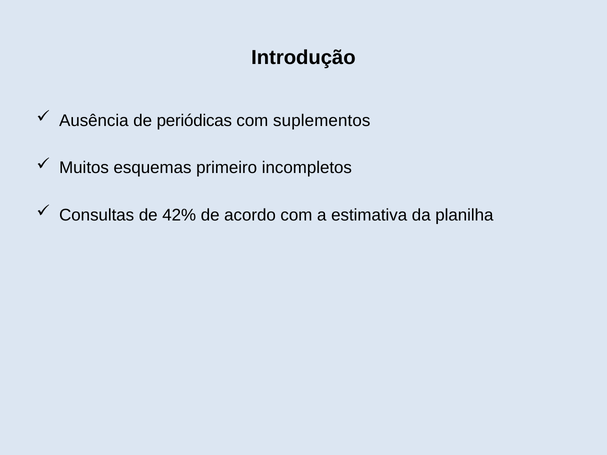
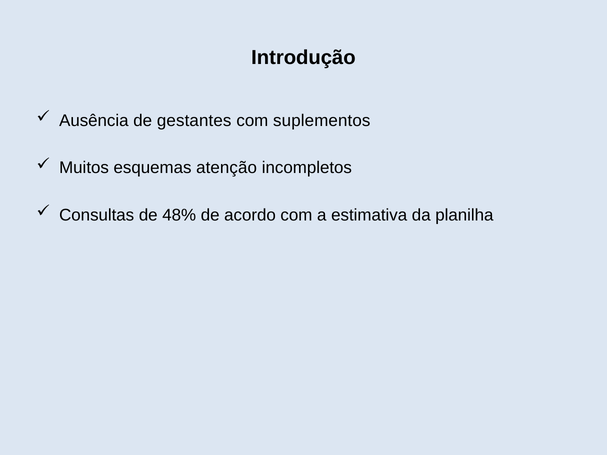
periódicas: periódicas -> gestantes (194, 121)
primeiro: primeiro -> atenção (227, 168)
42%: 42% -> 48% (179, 215)
